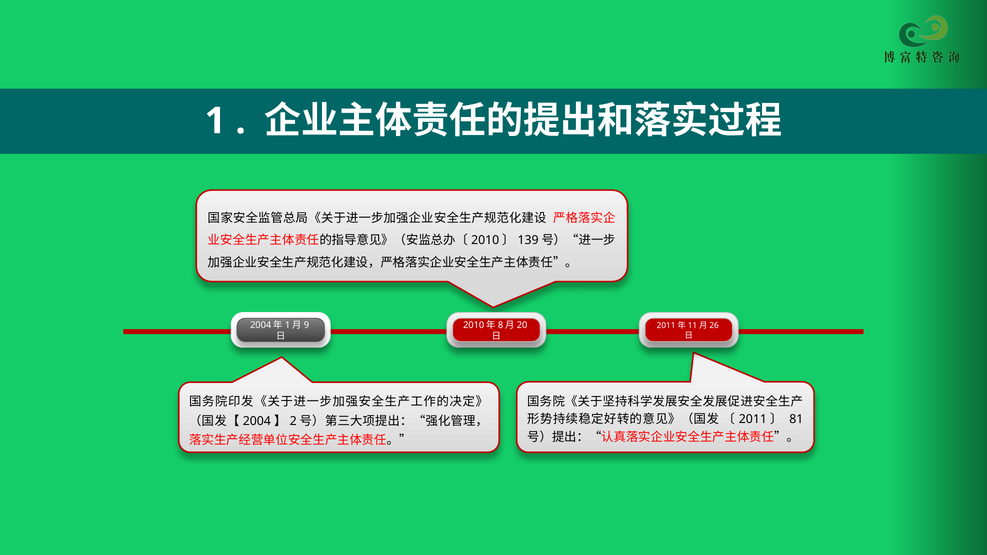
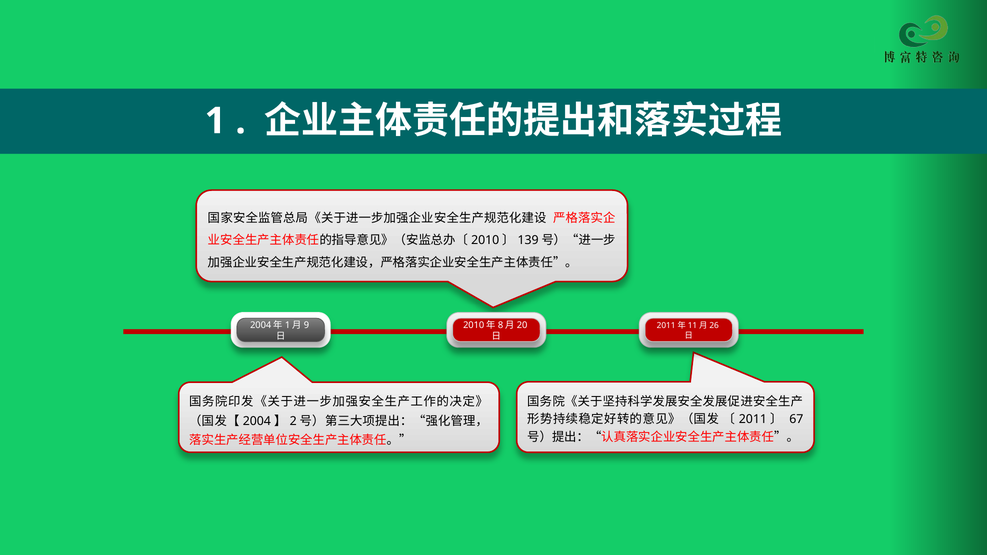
81: 81 -> 67 (796, 420)
